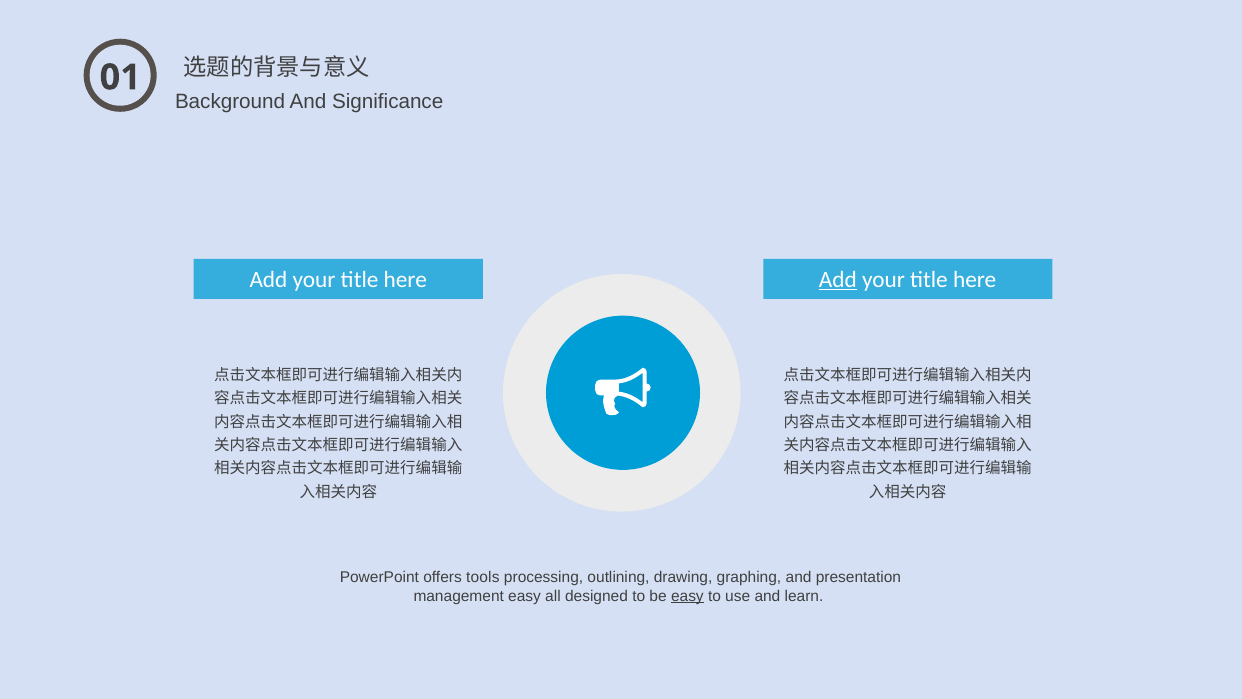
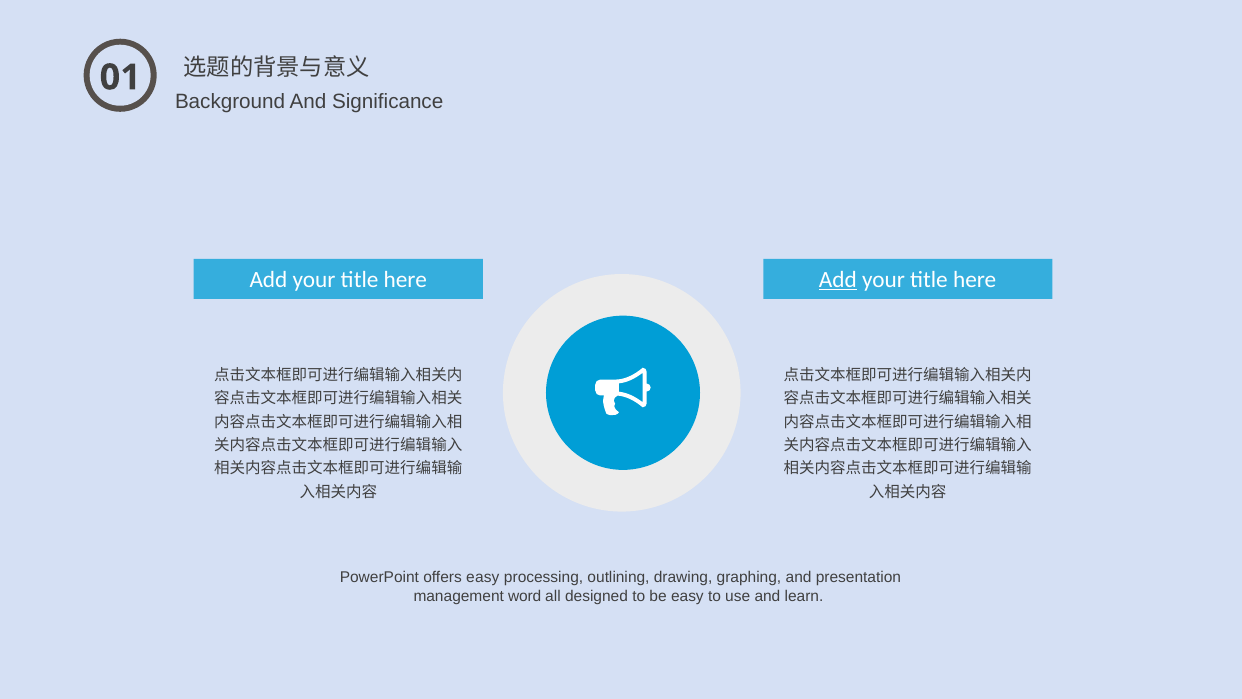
offers tools: tools -> easy (483, 577)
management easy: easy -> word (525, 596)
easy underline: present -> none (687, 596)
